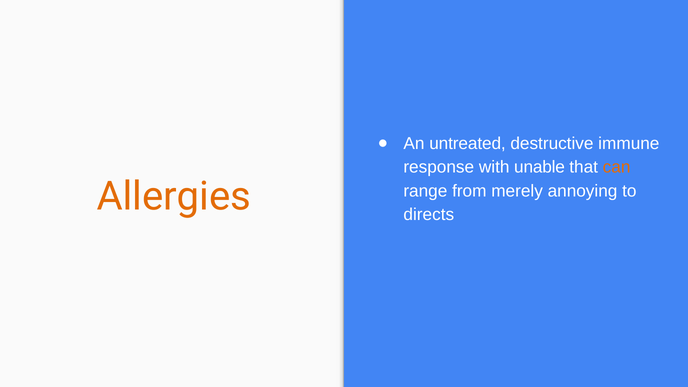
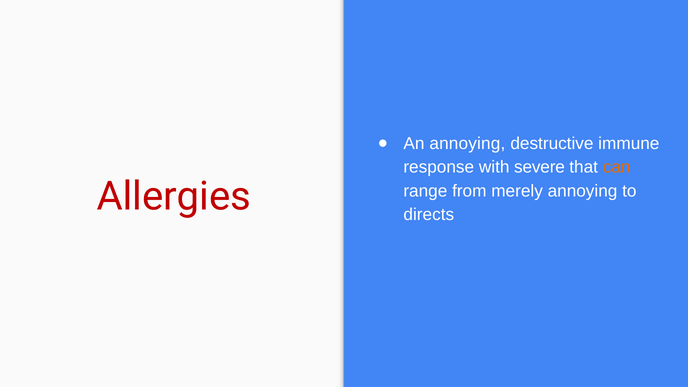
An untreated: untreated -> annoying (467, 144)
unable: unable -> severe (539, 167)
Allergies colour: orange -> red (174, 196)
